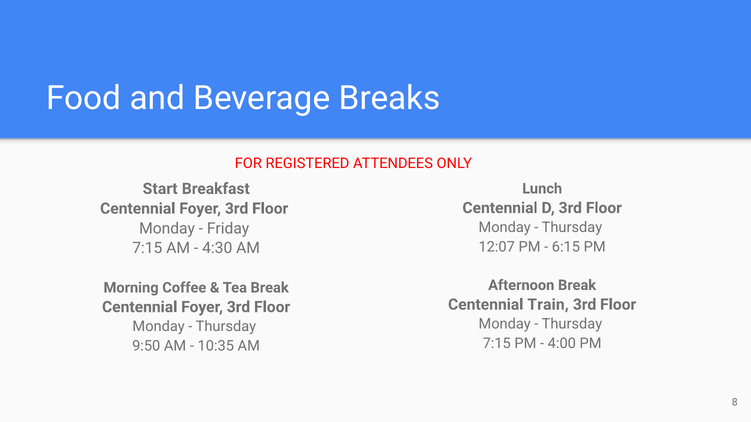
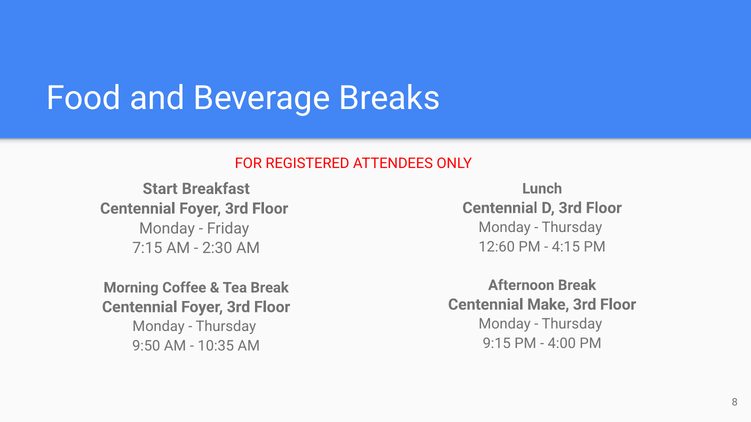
12:07: 12:07 -> 12:60 (497, 247)
6:15: 6:15 -> 4:15 (566, 247)
4:30: 4:30 -> 2:30 (217, 248)
Train: Train -> Make (548, 305)
7:15: 7:15 -> 9:15 (497, 344)
